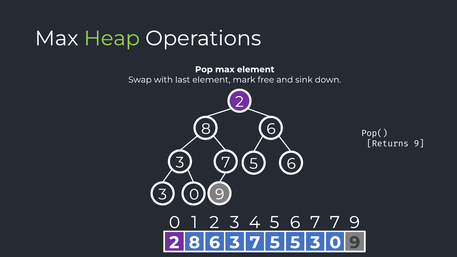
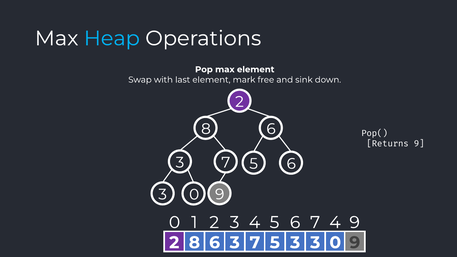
Heap colour: light green -> light blue (112, 38)
7 7: 7 -> 4 (335, 222)
5 5: 5 -> 3 (295, 243)
